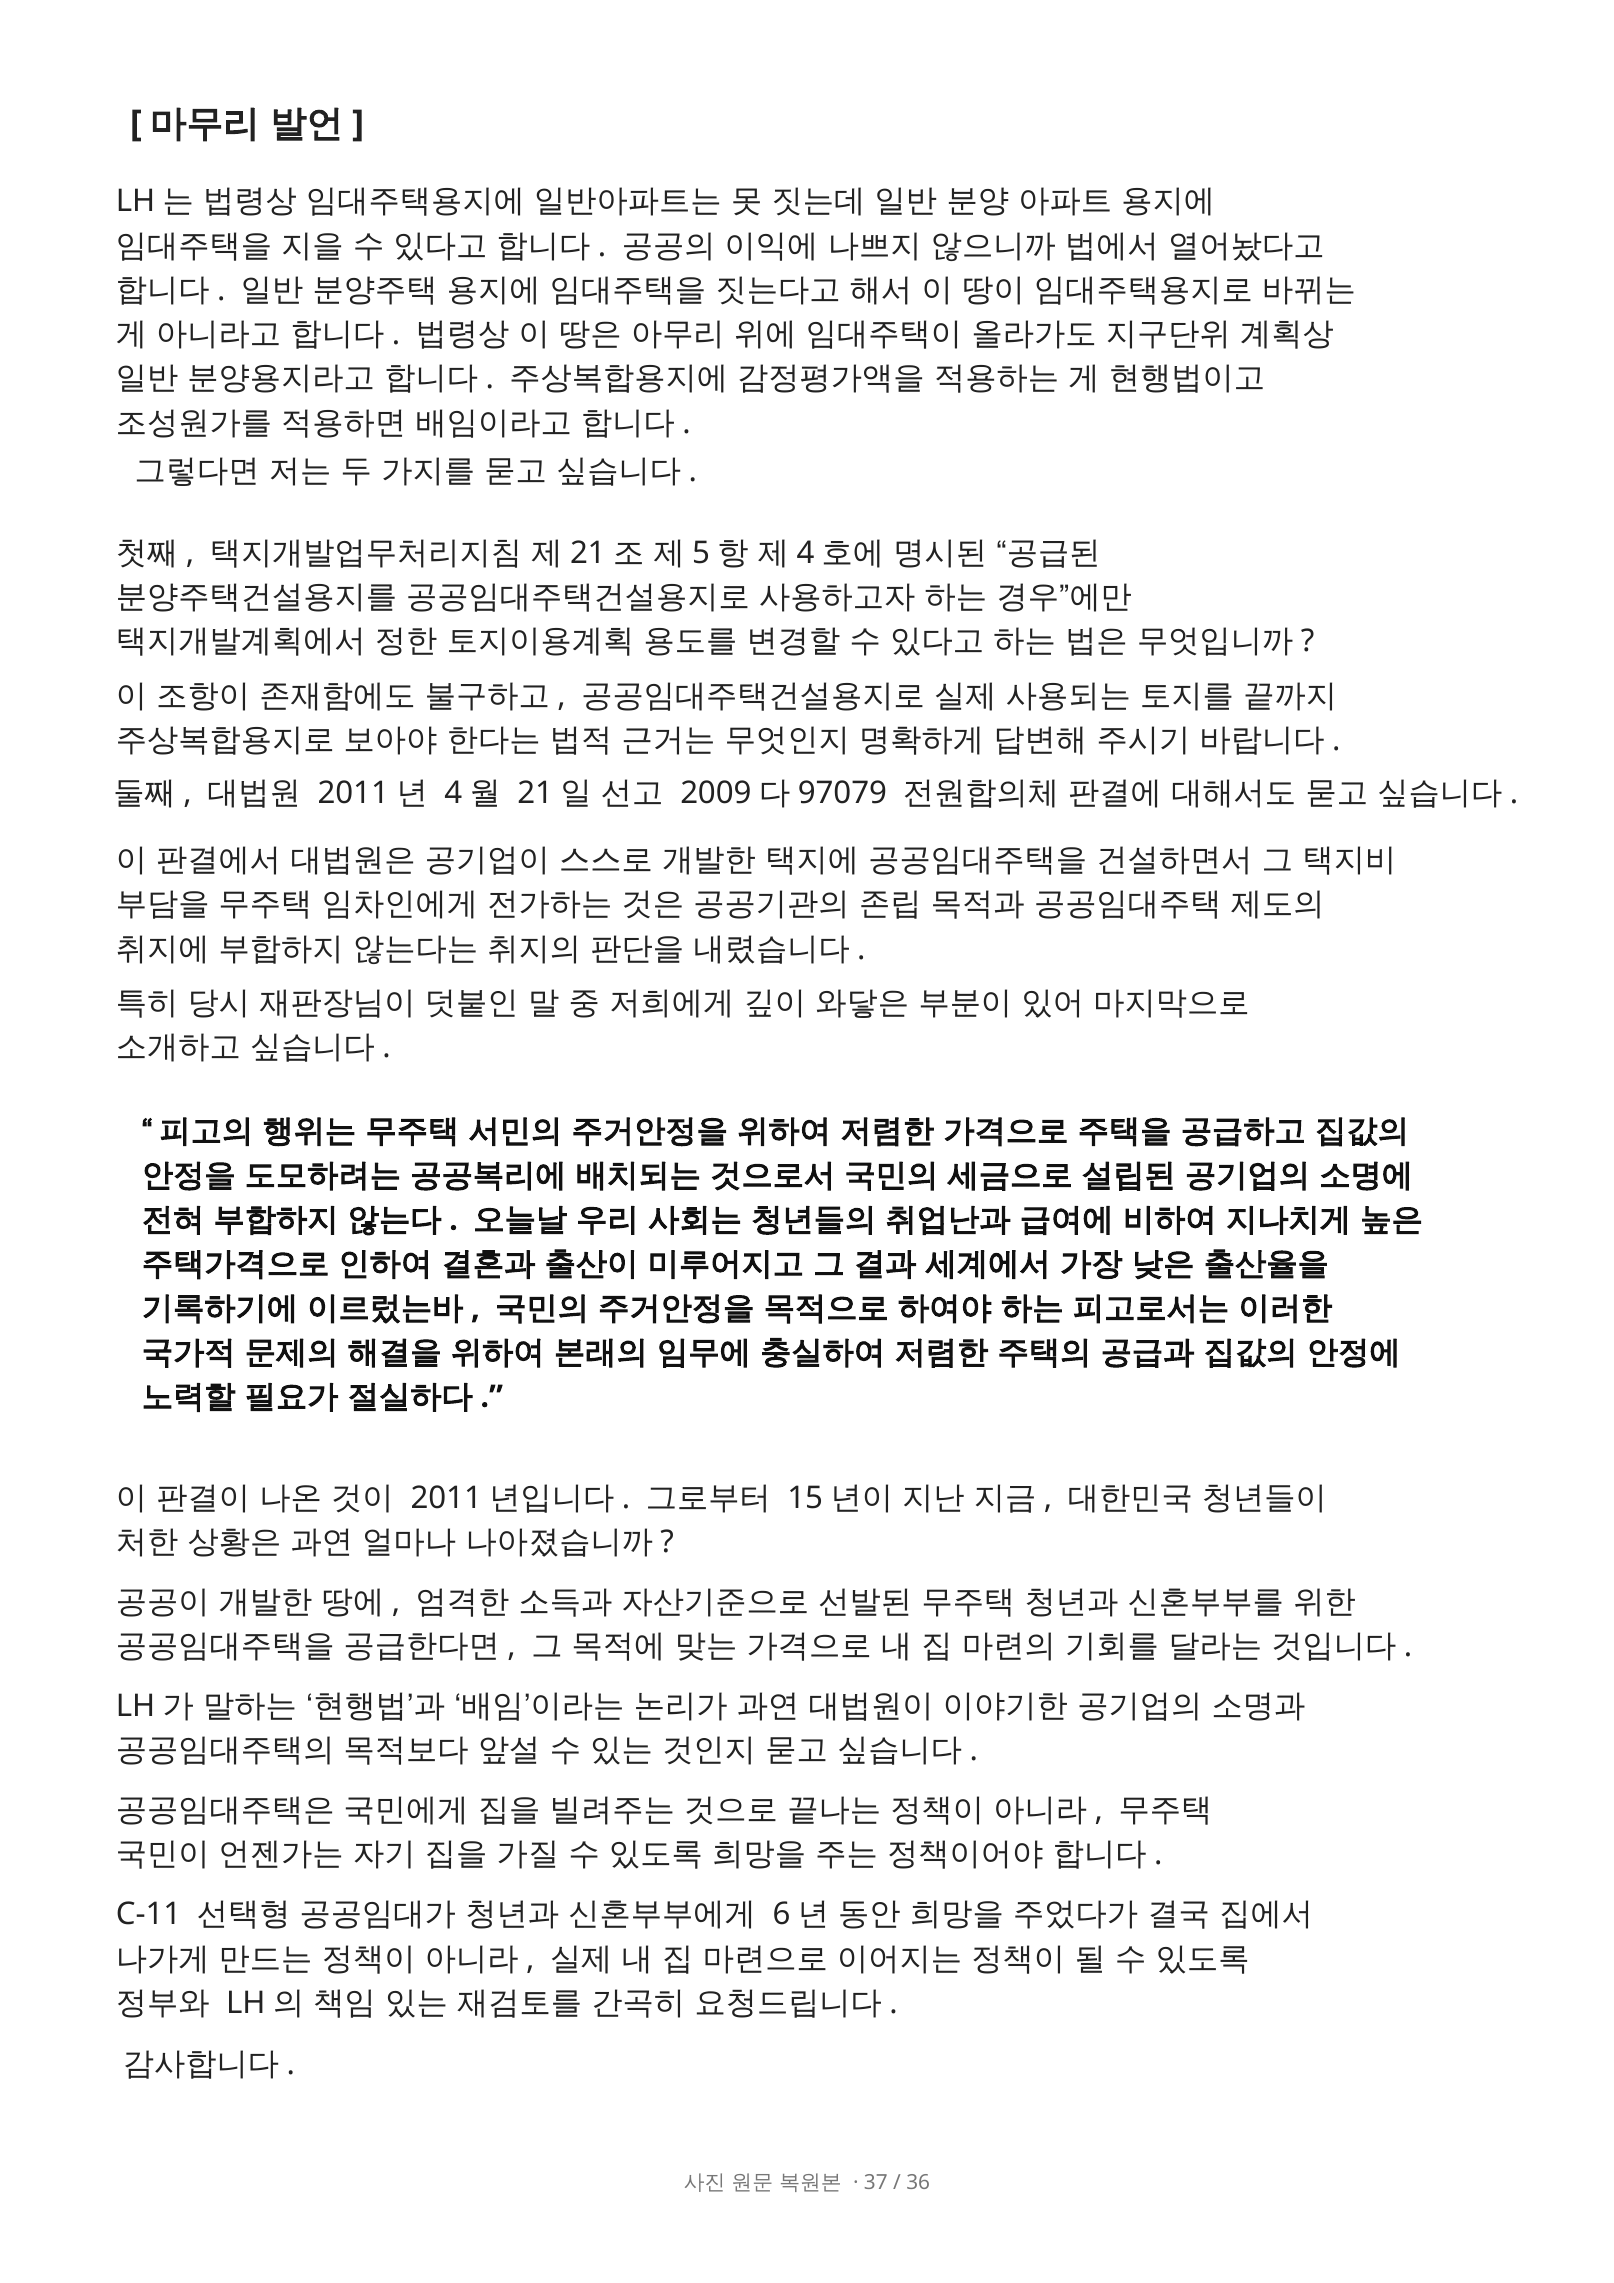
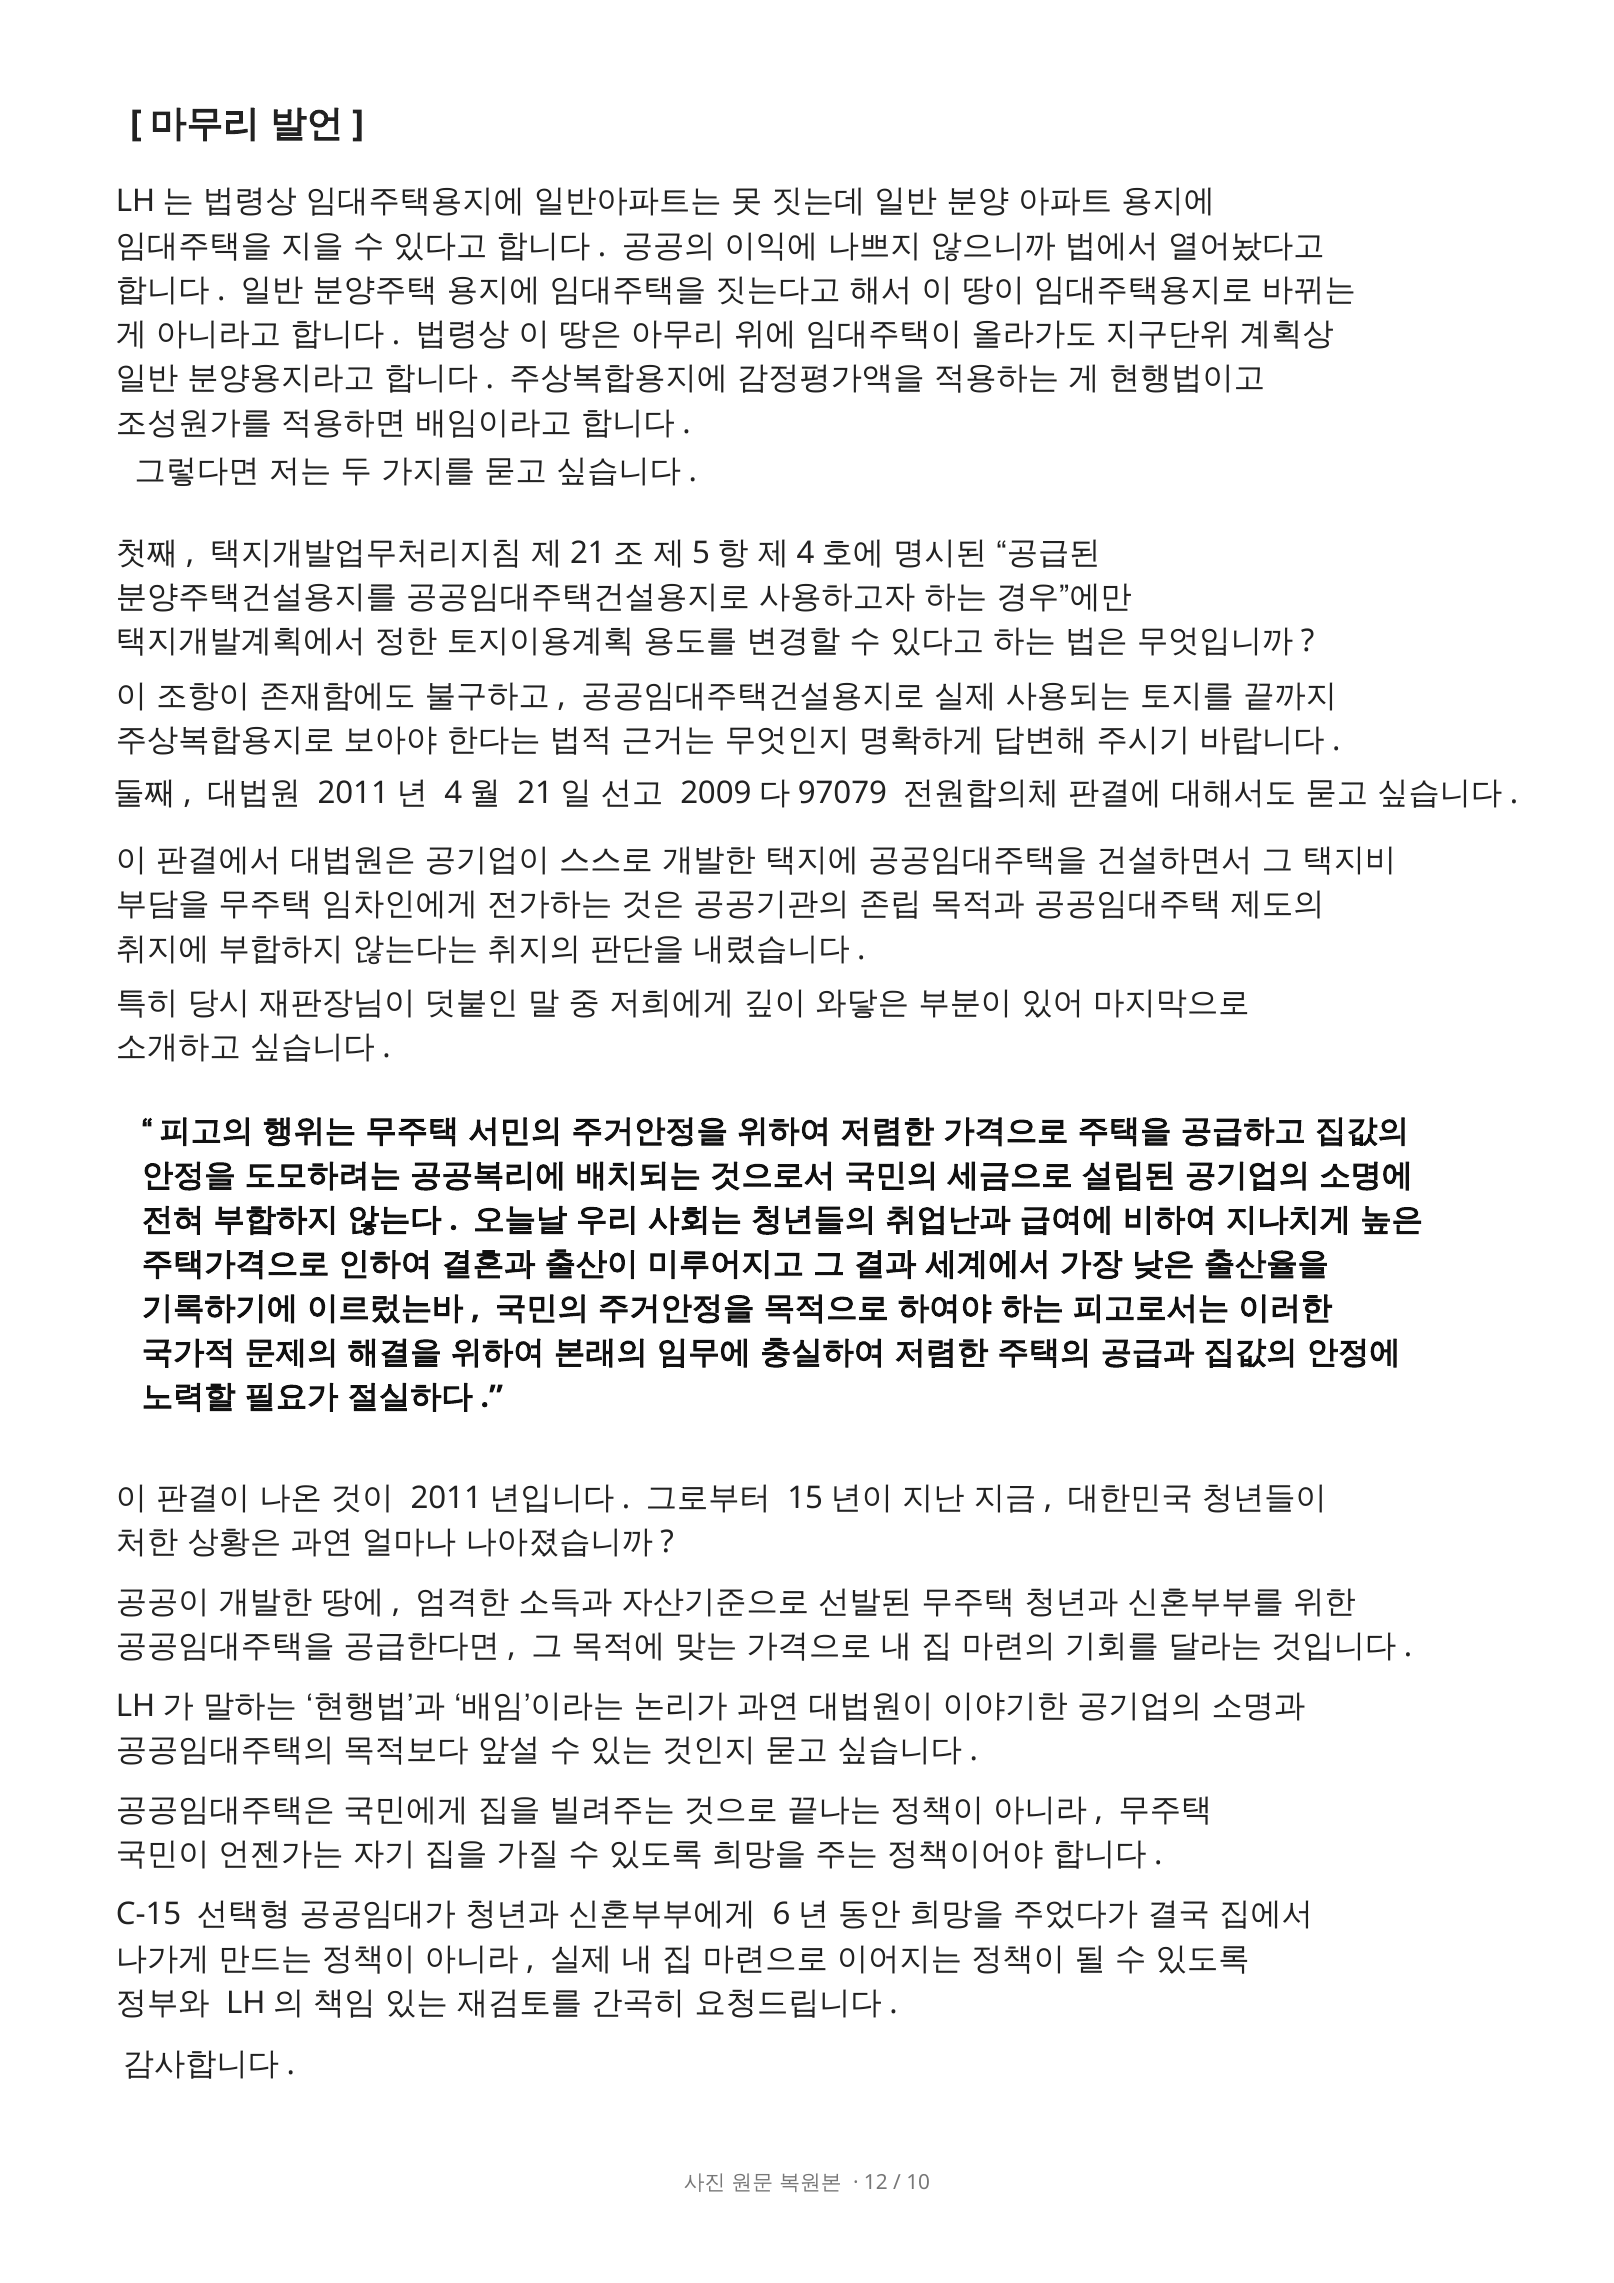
C-11: C-11 -> C-15 (149, 1915)
37: 37 -> 12 (876, 2183)
36: 36 -> 10 (918, 2183)
